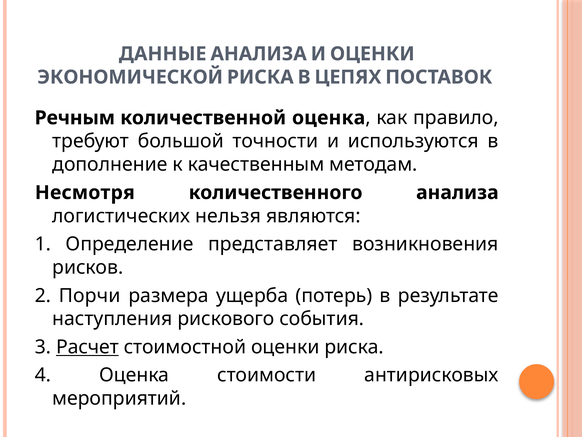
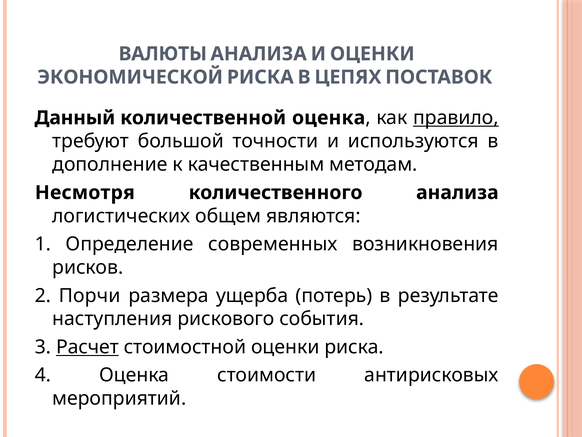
ДАННЫЕ: ДАННЫЕ -> ВАЛЮТЫ (163, 54)
Речным: Речным -> Данный (75, 118)
правило underline: none -> present (456, 118)
нельзя: нельзя -> общем (228, 216)
представляет: представляет -> современных (273, 244)
